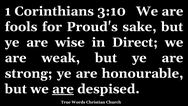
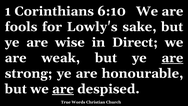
3:10: 3:10 -> 6:10 (112, 11)
Proud's: Proud's -> Lowly's (92, 27)
are underline: none -> present (172, 58)
